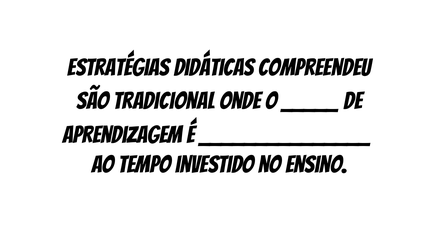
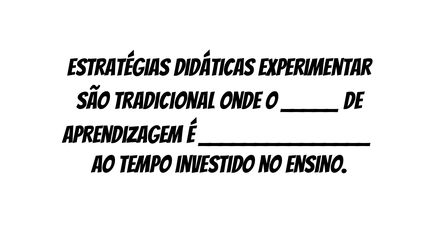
compreendeu: compreendeu -> experimentar (315, 68)
